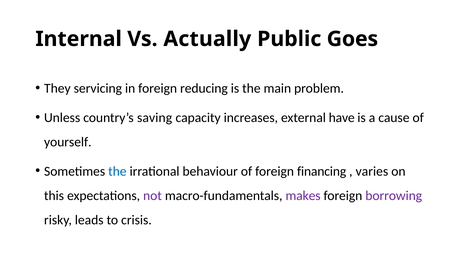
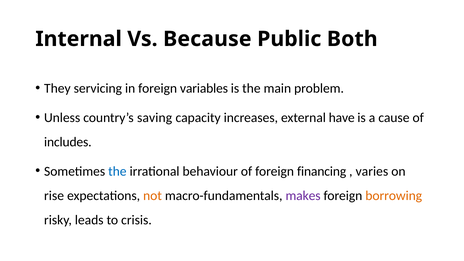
Actually: Actually -> Because (207, 39)
Goes: Goes -> Both (352, 39)
reducing: reducing -> variables (204, 88)
yourself: yourself -> includes (68, 142)
this: this -> rise (54, 196)
not colour: purple -> orange (153, 196)
borrowing colour: purple -> orange (394, 196)
